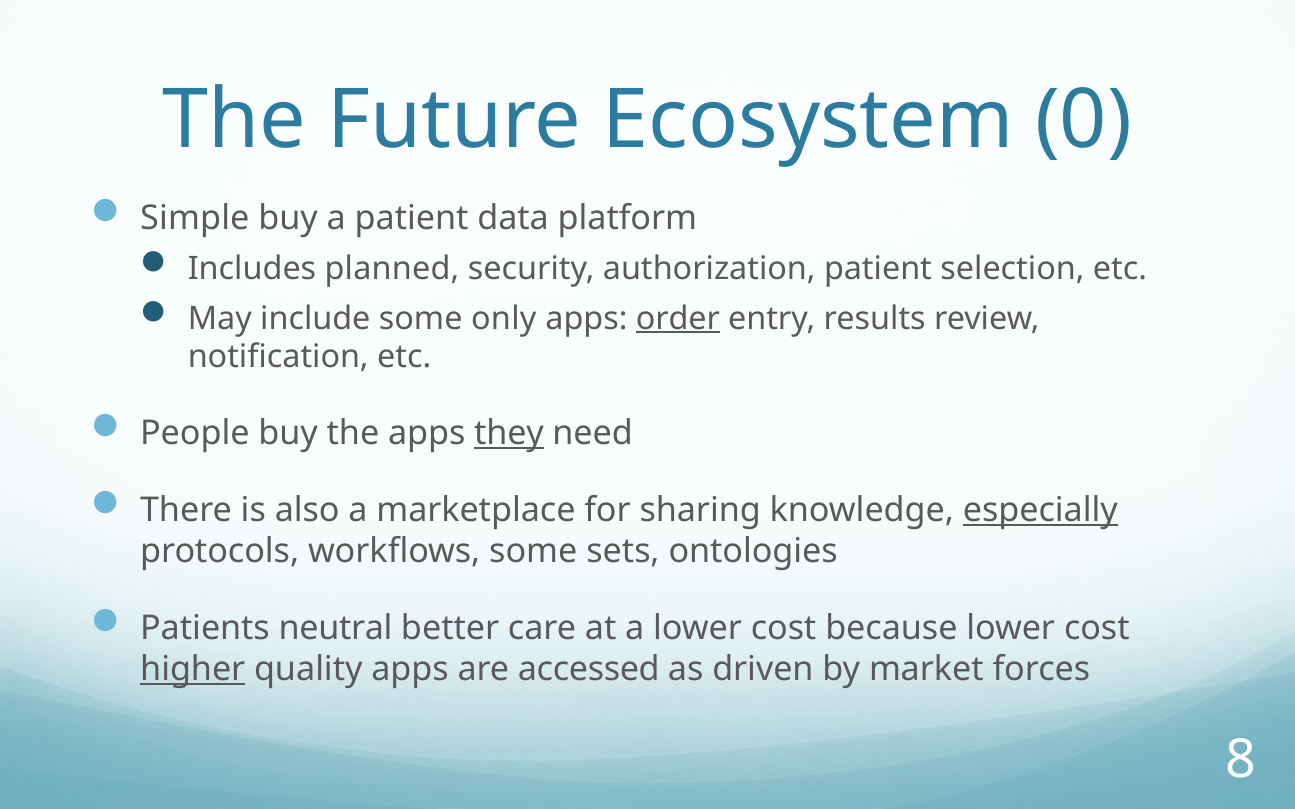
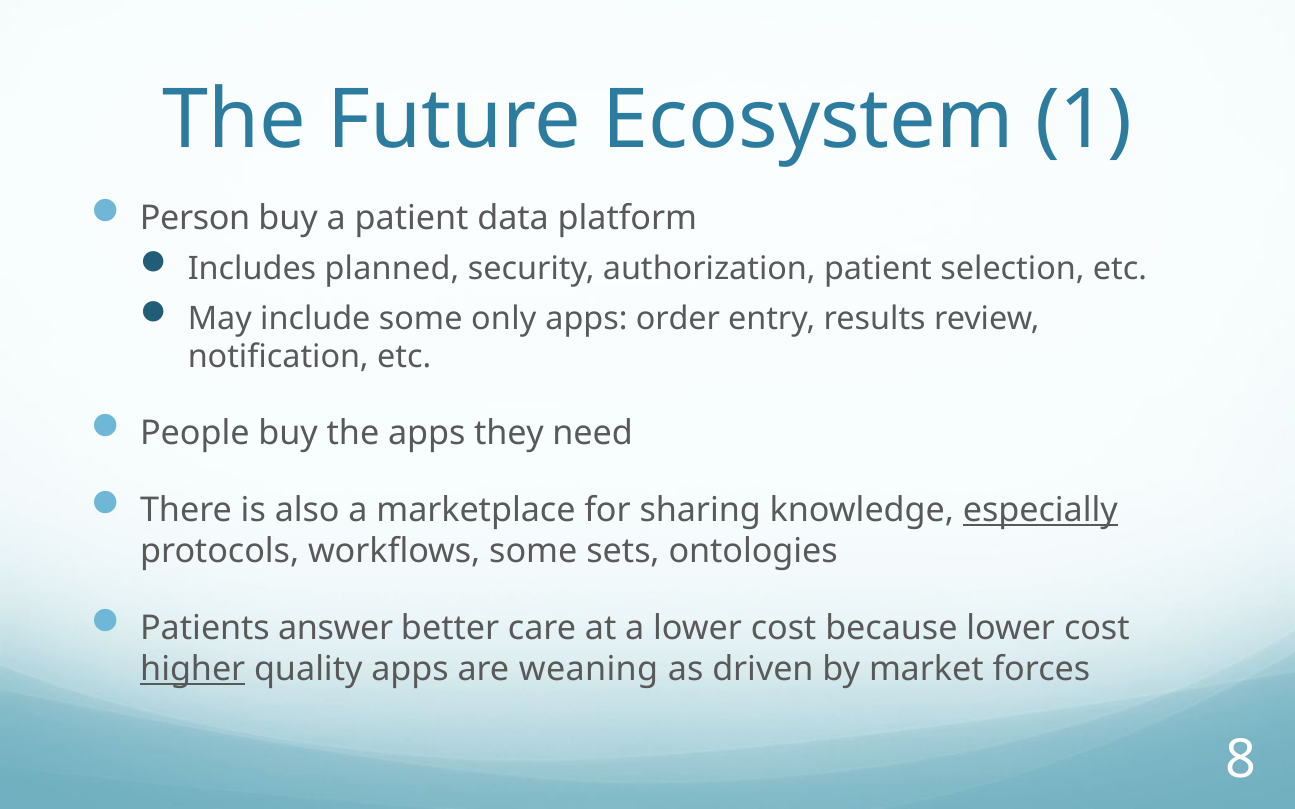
0: 0 -> 1 (1084, 120)
Simple: Simple -> Person (195, 218)
order underline: present -> none (678, 318)
they underline: present -> none (509, 433)
neutral: neutral -> answer (336, 628)
accessed: accessed -> weaning (588, 669)
